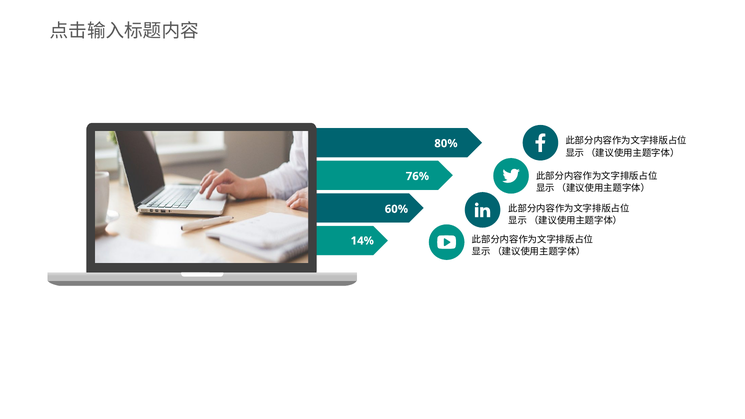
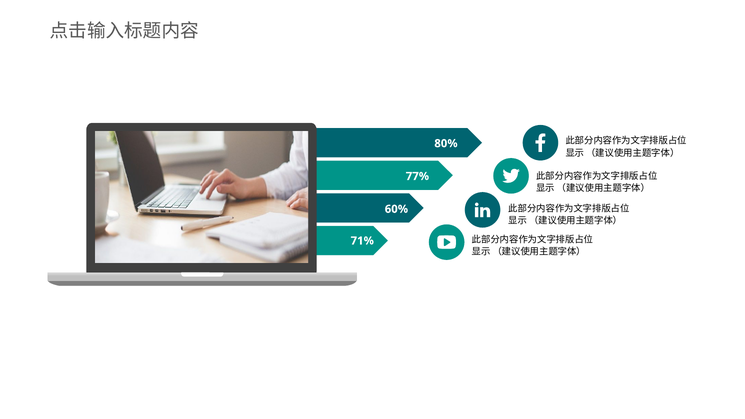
76%: 76% -> 77% (417, 176)
14%: 14% -> 71% (362, 241)
